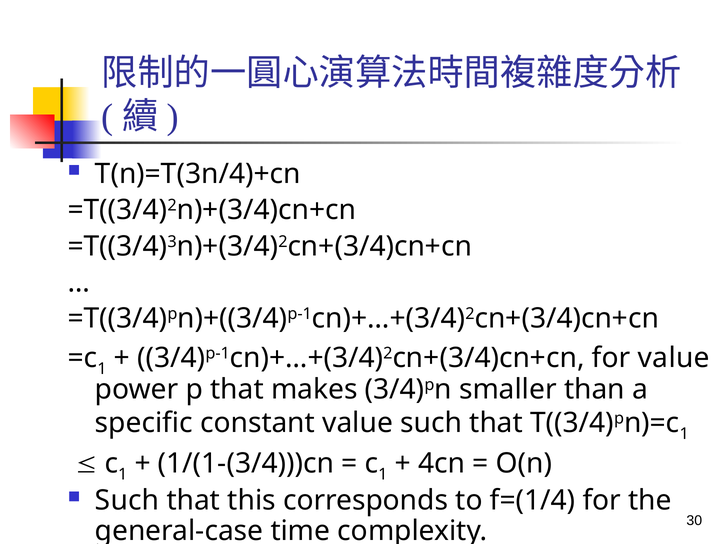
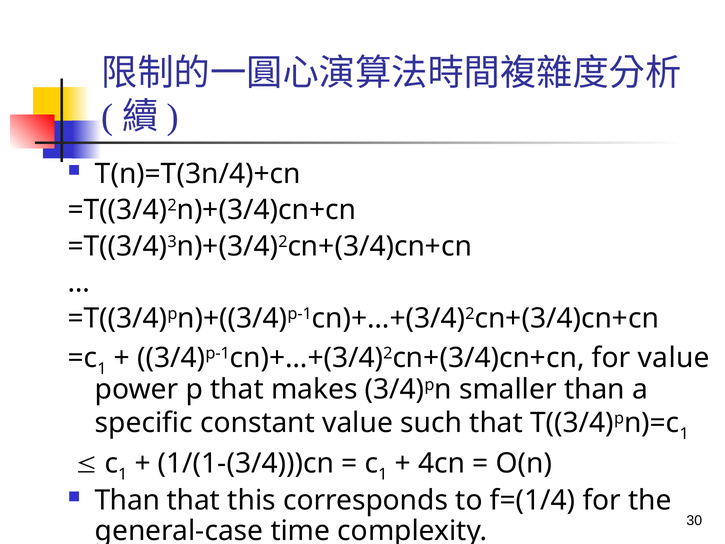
Such: Such -> Than (127, 500)
